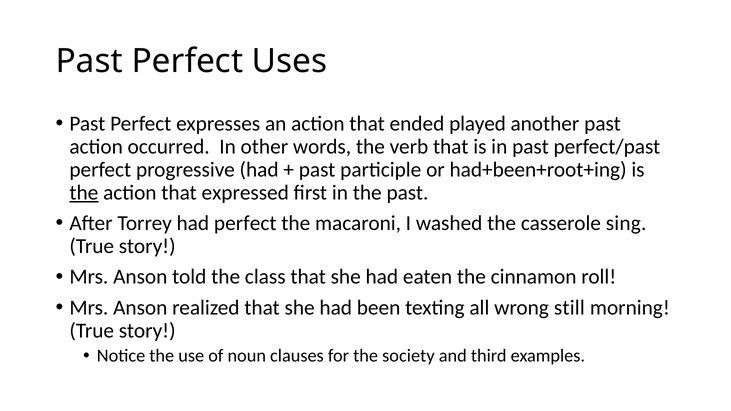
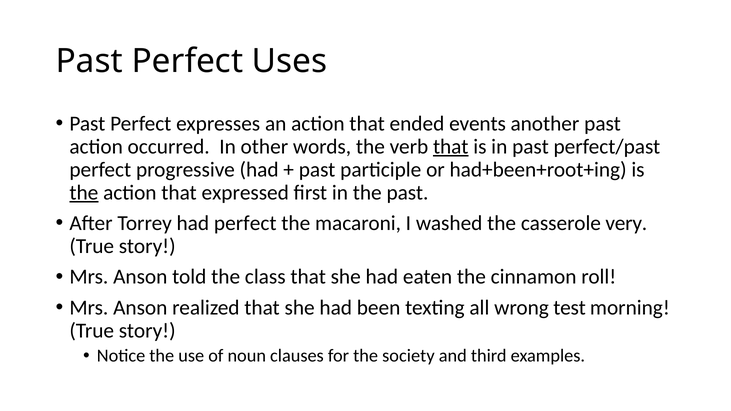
played: played -> events (477, 124)
that underline: none -> present (451, 147)
sing: sing -> very (626, 223)
still: still -> test (570, 308)
